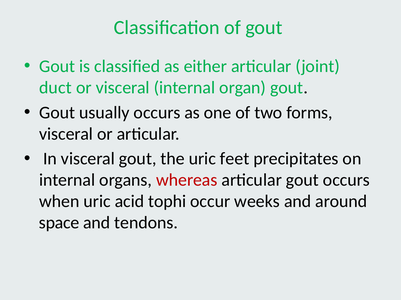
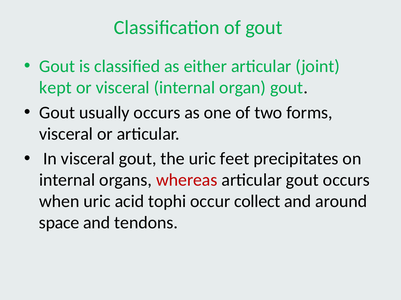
duct: duct -> kept (55, 88)
weeks: weeks -> collect (257, 202)
